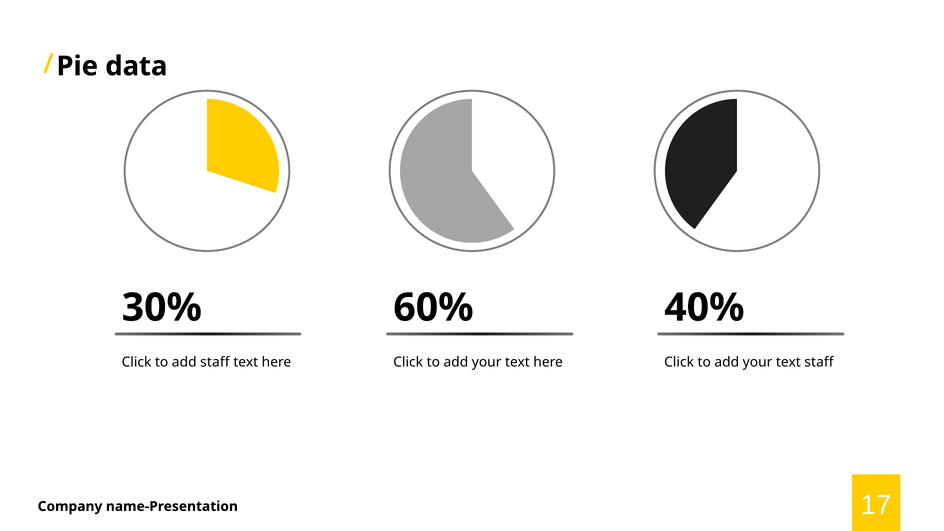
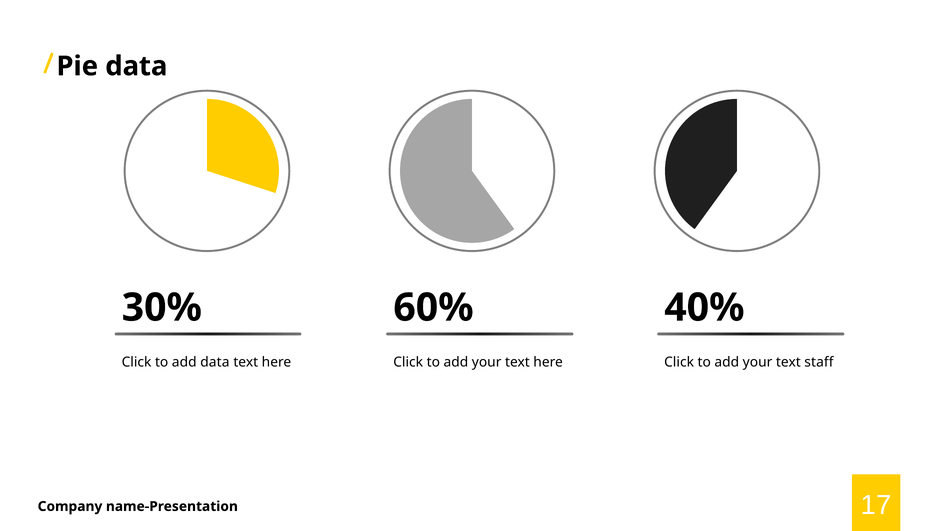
add staff: staff -> data (215, 362)
